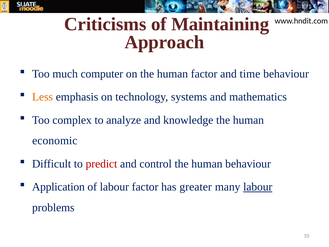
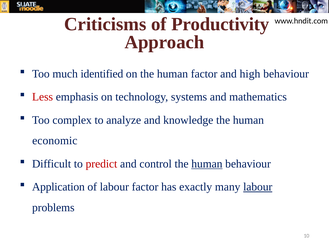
Maintaining: Maintaining -> Productivity (220, 24)
computer: computer -> identified (102, 74)
time: time -> high (250, 74)
Less colour: orange -> red (43, 97)
human underline: none -> present (207, 164)
greater: greater -> exactly (196, 187)
